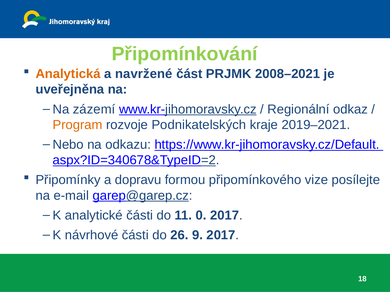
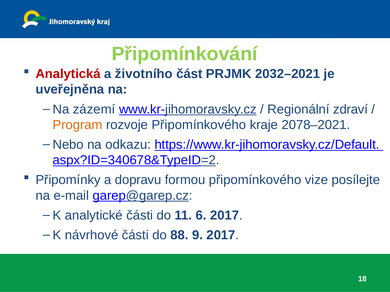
Analytická colour: orange -> red (68, 74)
navržené: navržené -> životního (144, 74)
2008–2021: 2008–2021 -> 2032–2021 (288, 74)
odkaz: odkaz -> zdraví (351, 109)
rozvoje Podnikatelských: Podnikatelských -> Připomínkového (199, 125)
2019–2021: 2019–2021 -> 2078–2021 (316, 125)
0: 0 -> 6 (201, 216)
26: 26 -> 88 (179, 235)
